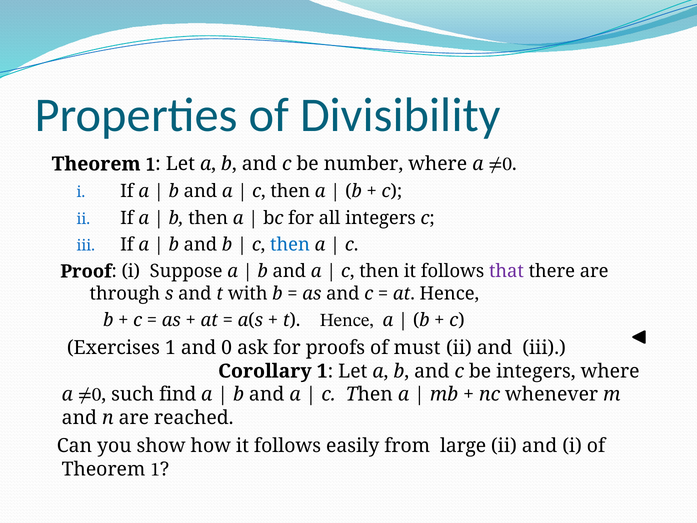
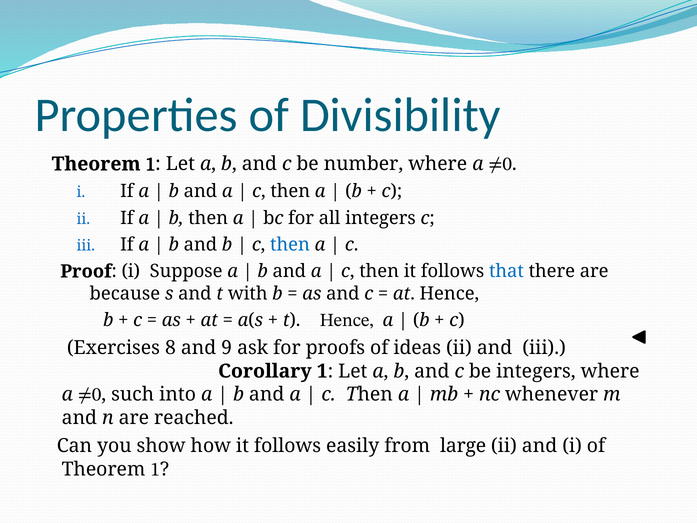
that colour: purple -> blue (506, 271)
through: through -> because (125, 293)
Exercises 1: 1 -> 8 (170, 348)
0: 0 -> 9 (227, 348)
must: must -> ideas (417, 348)
find: find -> into (178, 394)
